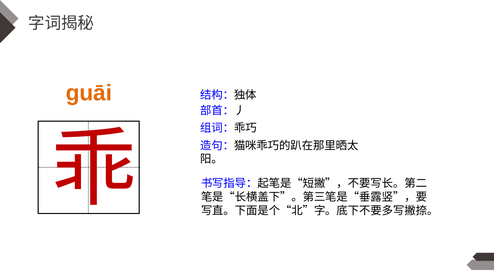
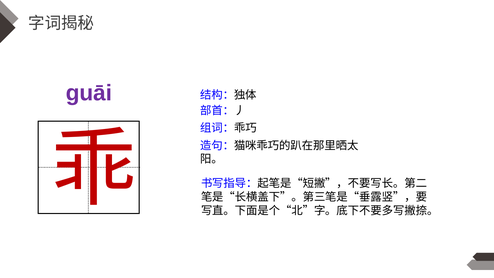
guāi colour: orange -> purple (89, 93)
